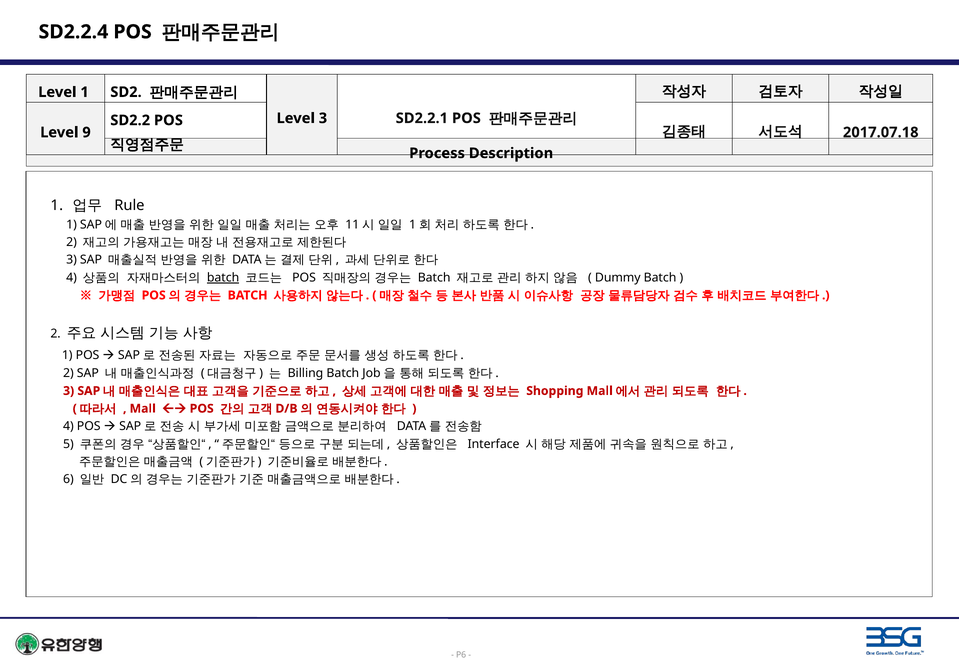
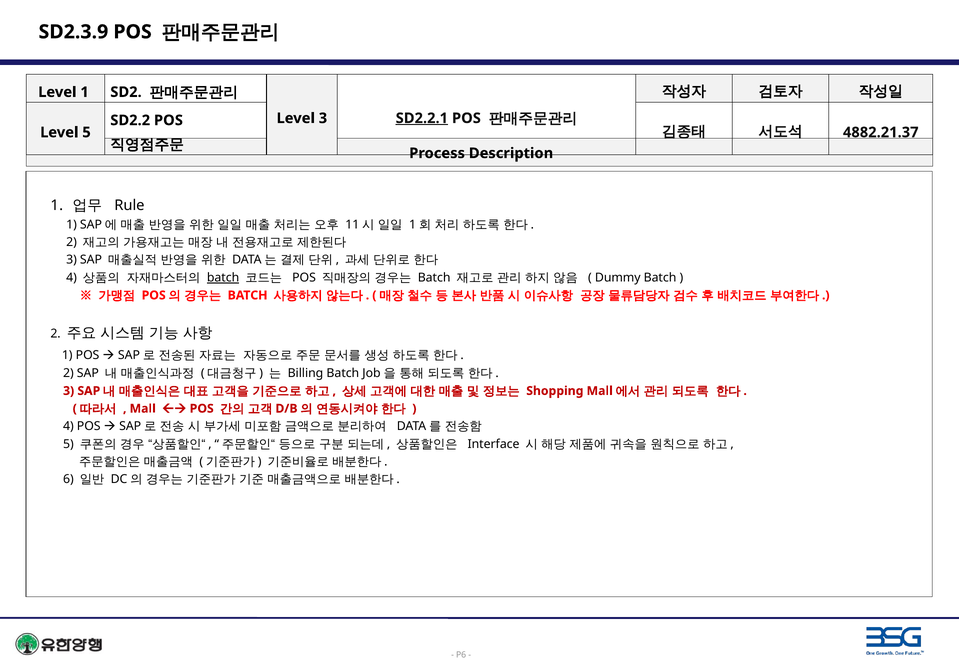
SD2.2.4: SD2.2.4 -> SD2.3.9 (73, 32)
SD2.2.1 underline: none -> present (422, 118)
2017.07.18: 2017.07.18 -> 4882.21.37 (881, 132)
Level 9: 9 -> 5 (87, 132)
